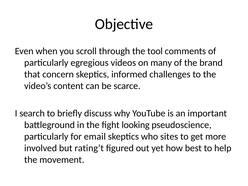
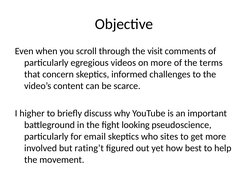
tool: tool -> visit (155, 51)
on many: many -> more (161, 63)
brand: brand -> terms (211, 63)
search: search -> higher (32, 113)
